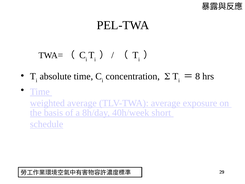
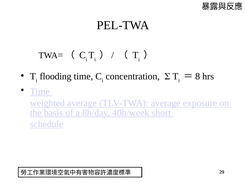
absolute: absolute -> flooding (56, 76)
